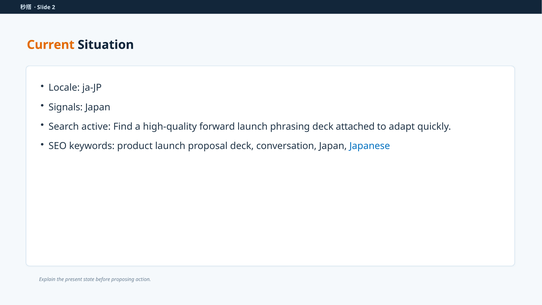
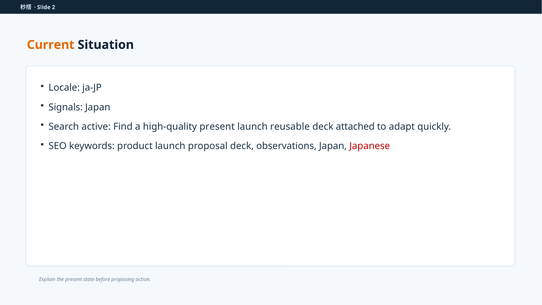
high-quality forward: forward -> present (217, 127)
phrasing: phrasing -> reusable (290, 127)
conversation: conversation -> observations (286, 146)
Japanese colour: blue -> red (370, 146)
